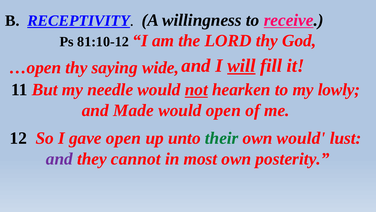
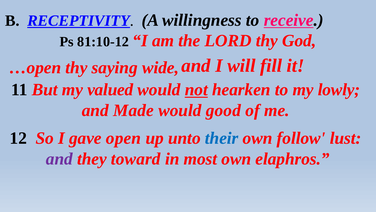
will underline: present -> none (241, 66)
needle: needle -> valued (110, 90)
would open: open -> good (223, 110)
their colour: green -> blue (222, 138)
own would: would -> follow (301, 138)
cannot: cannot -> toward (136, 159)
posterity: posterity -> elaphros (293, 159)
